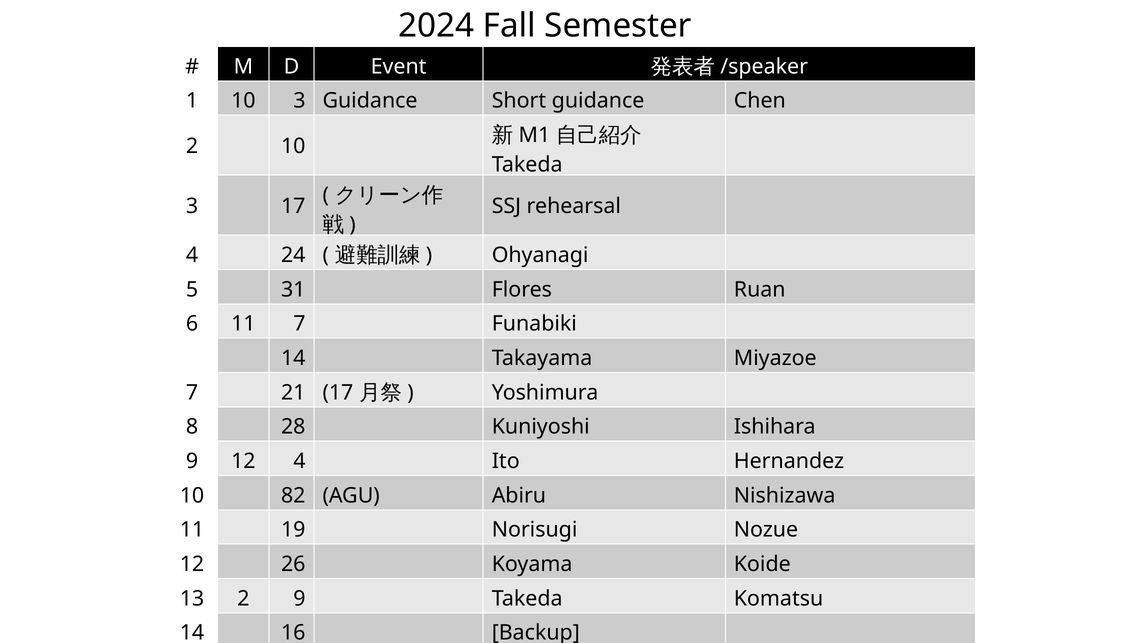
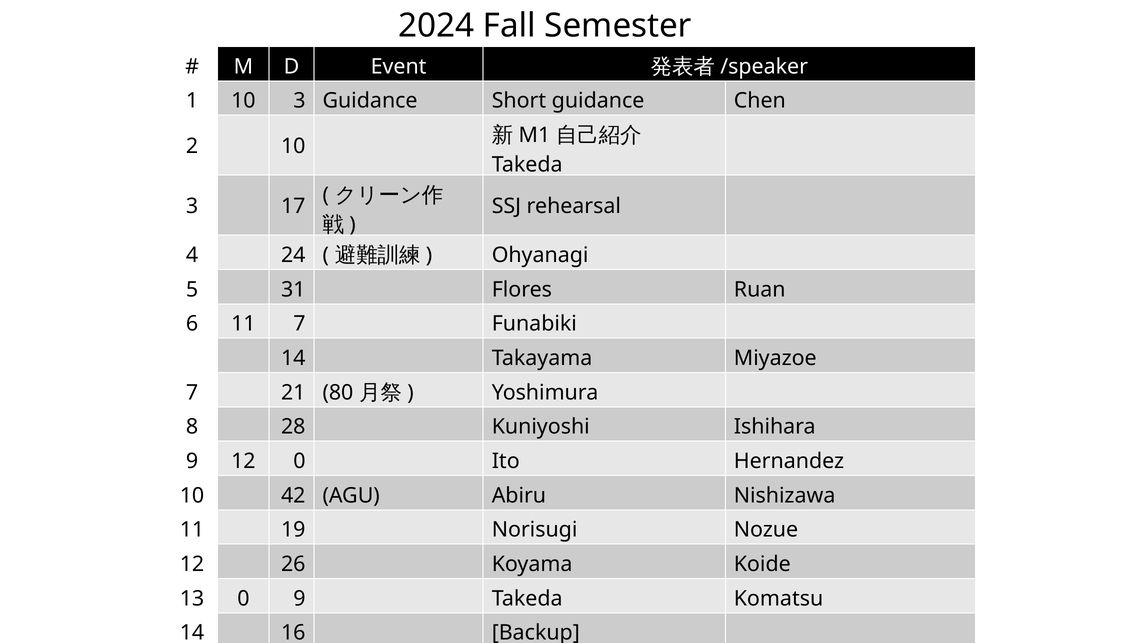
21 17: 17 -> 80 (338, 392)
12 4: 4 -> 0 (299, 461)
82: 82 -> 42 (293, 495)
13 2: 2 -> 0 (243, 598)
